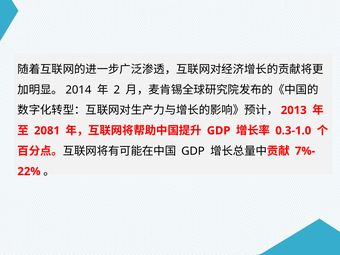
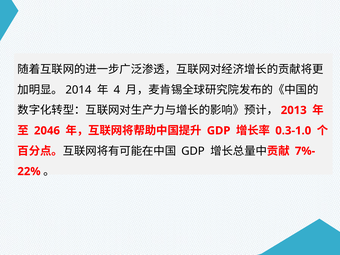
2: 2 -> 4 (117, 90)
2081: 2081 -> 2046 (47, 131)
